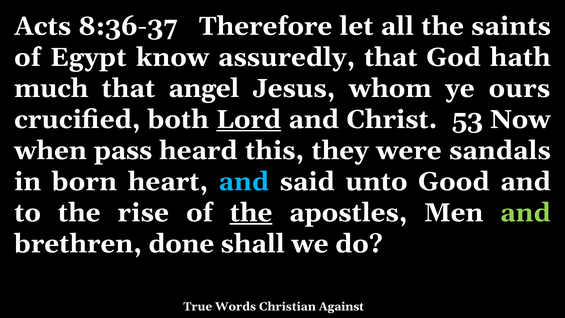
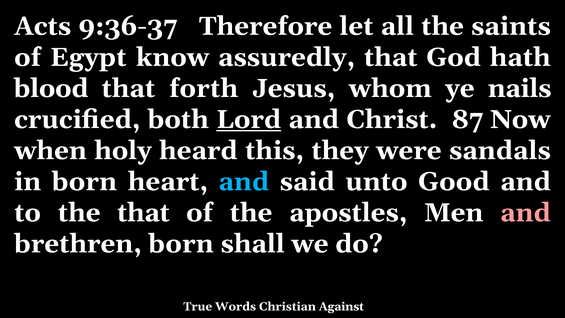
8:36-37: 8:36-37 -> 9:36-37 (128, 26)
much: much -> blood (51, 88)
angel: angel -> forth (204, 88)
ours: ours -> nails (520, 88)
53: 53 -> 87 (467, 119)
pass: pass -> holy (123, 150)
the rise: rise -> that (143, 213)
the underline: present -> none (251, 213)
and colour: light green -> pink (525, 213)
brethren done: done -> born (181, 244)
